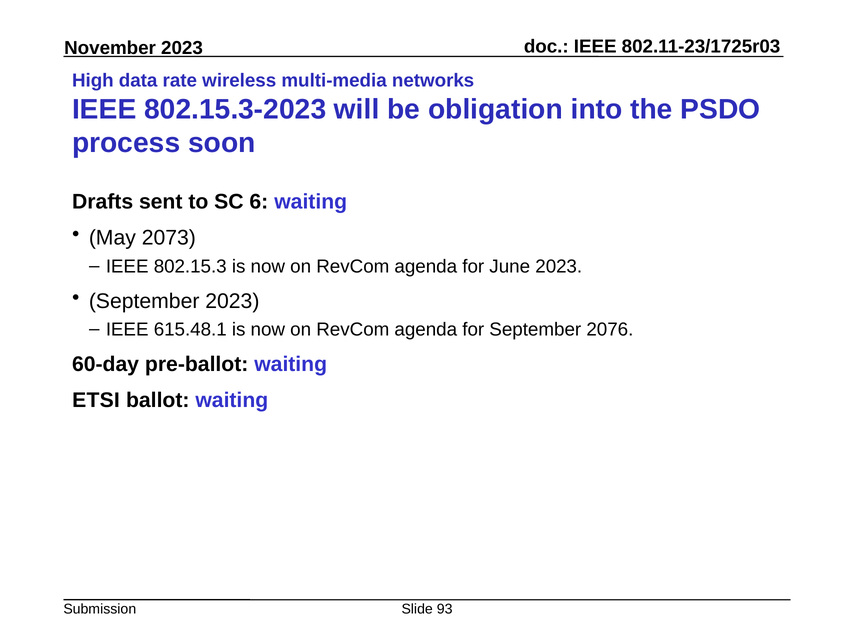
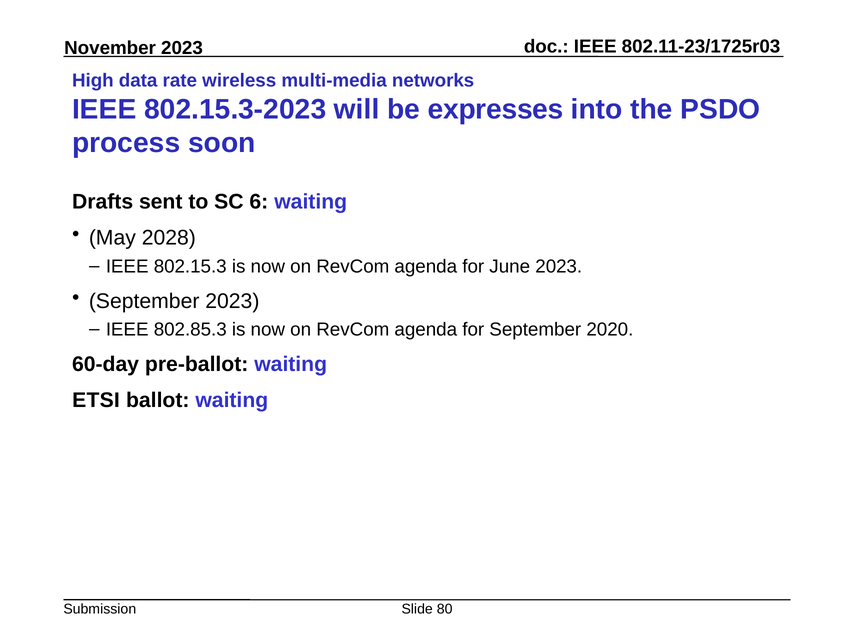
obligation: obligation -> expresses (496, 109)
2073: 2073 -> 2028 (169, 238)
615.48.1: 615.48.1 -> 802.85.3 (190, 330)
2076: 2076 -> 2020 (610, 330)
93: 93 -> 80 (445, 609)
